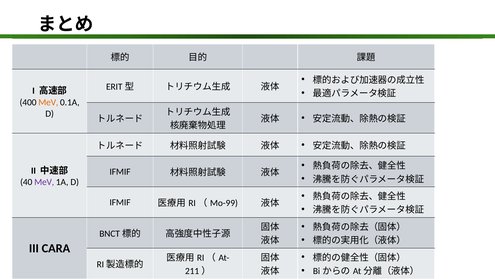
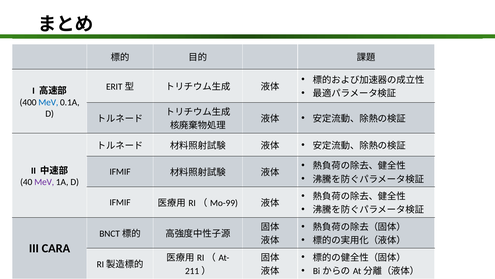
MeV colour: orange -> blue (48, 102)
